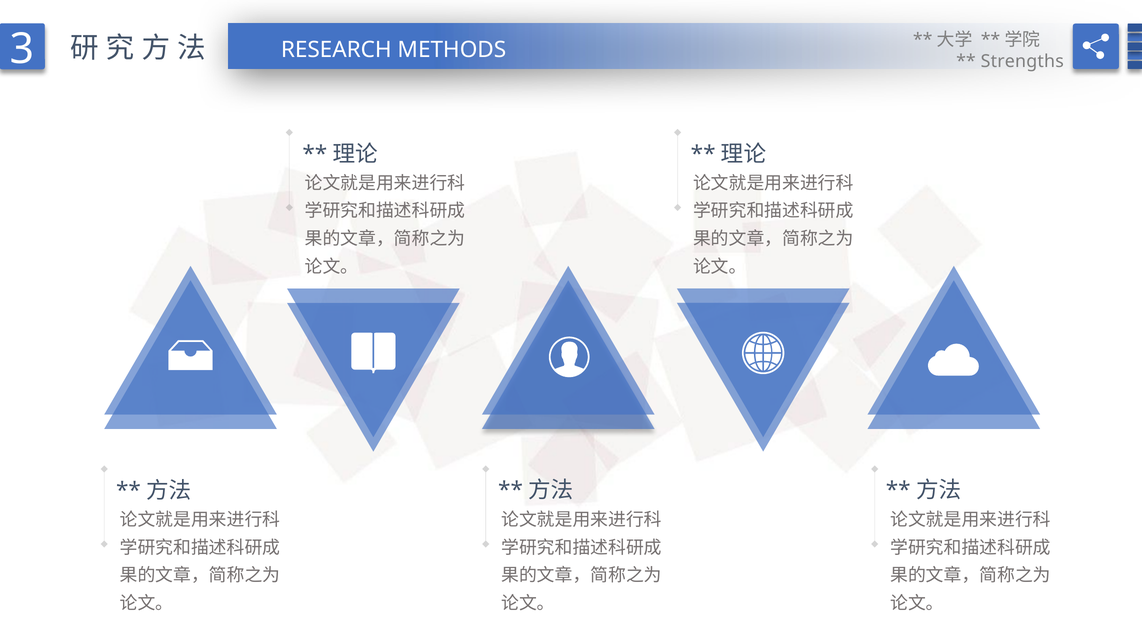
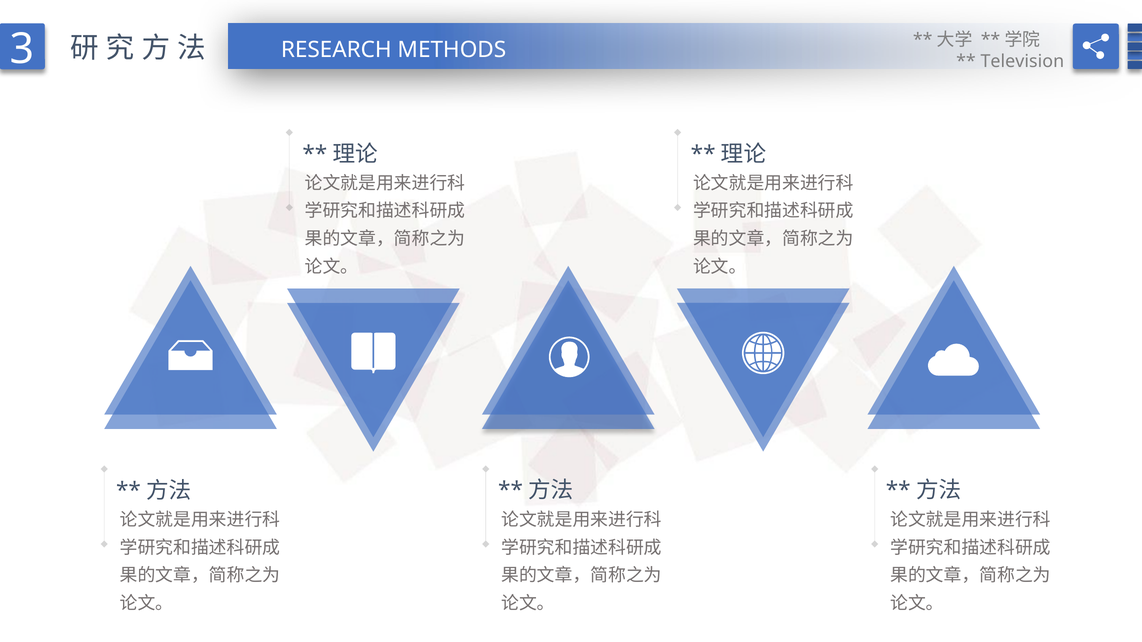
Strengths: Strengths -> Television (1022, 61)
